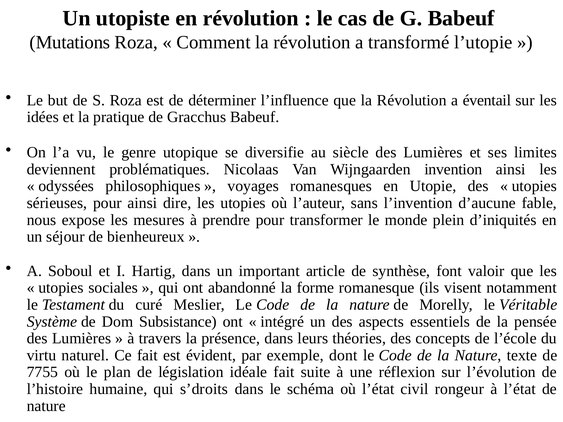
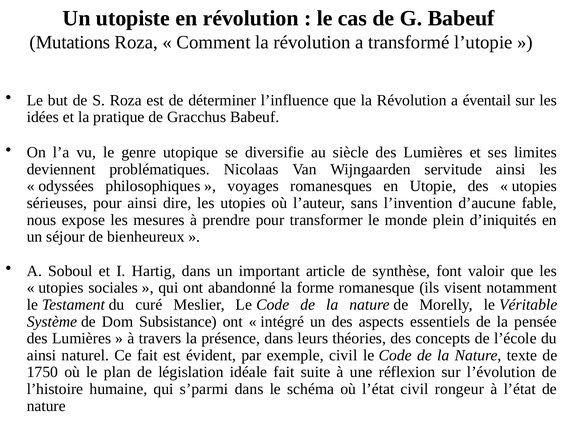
invention: invention -> servitude (453, 169)
virtu: virtu -> ainsi (42, 355)
exemple dont: dont -> civil (343, 355)
7755: 7755 -> 1750 (42, 372)
s’droits: s’droits -> s’parmi (204, 389)
